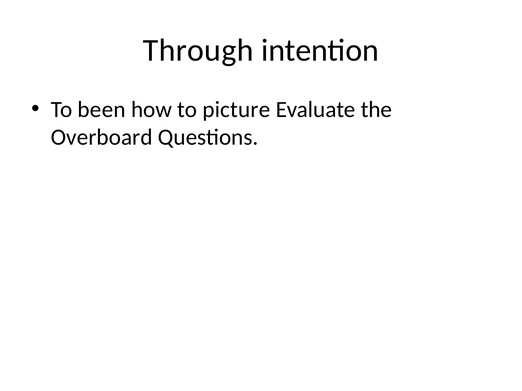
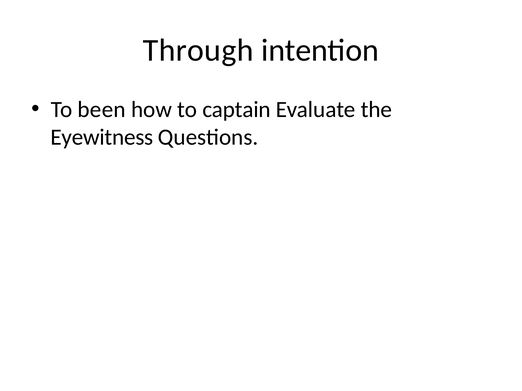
picture: picture -> captain (237, 110)
Overboard: Overboard -> Eyewitness (102, 137)
